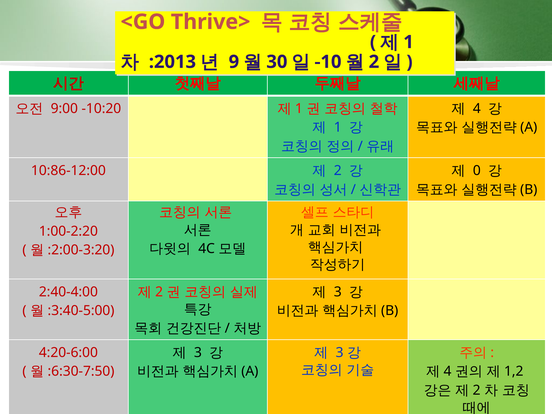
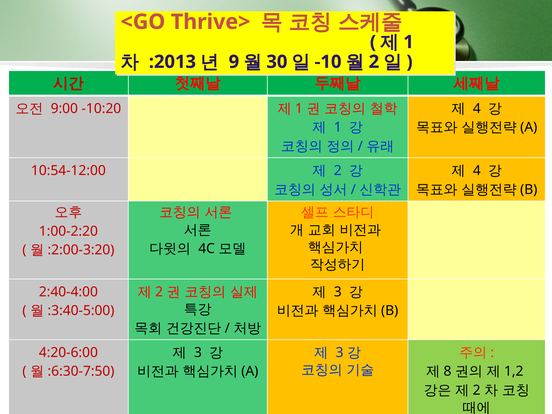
0: 0 -> 4 (477, 171)
10:86-12:00: 10:86-12:00 -> 10:54-12:00 (68, 171)
4: 4 -> 8 (447, 371)
